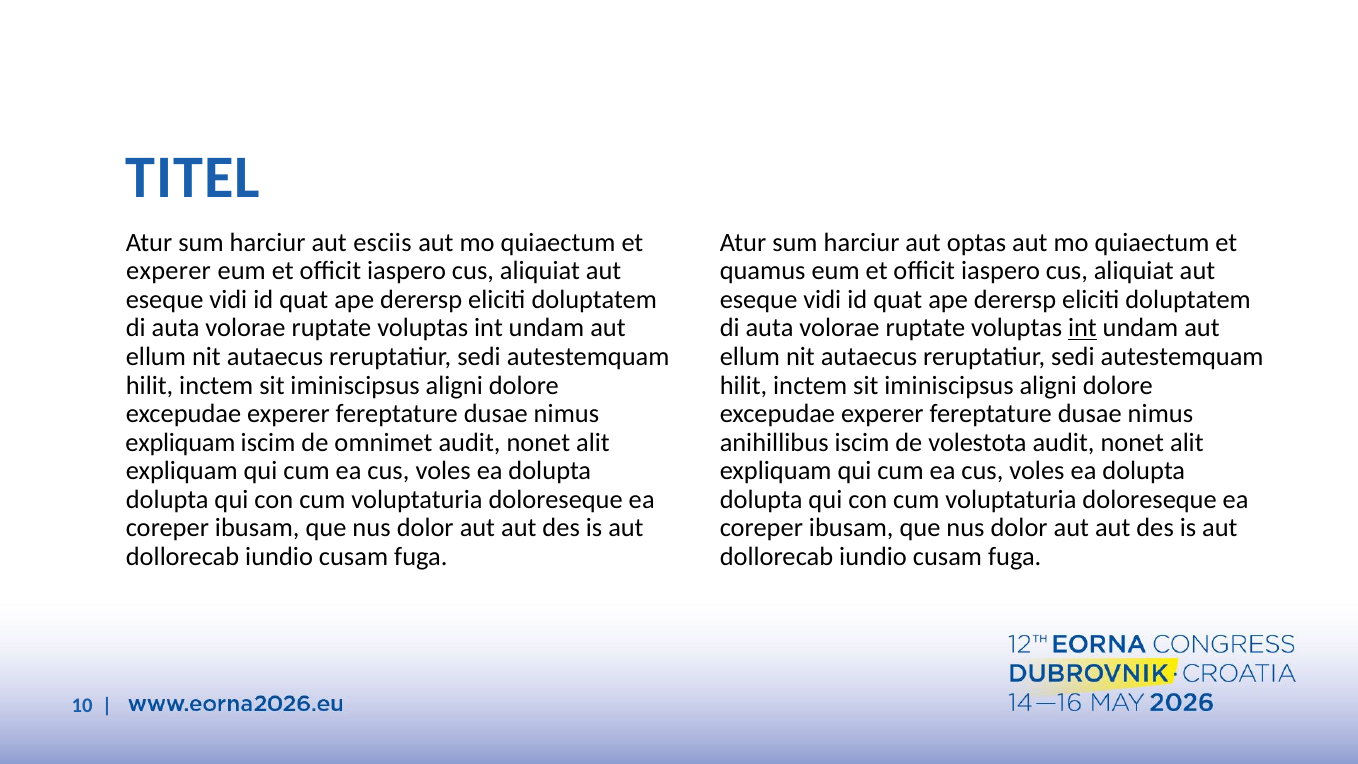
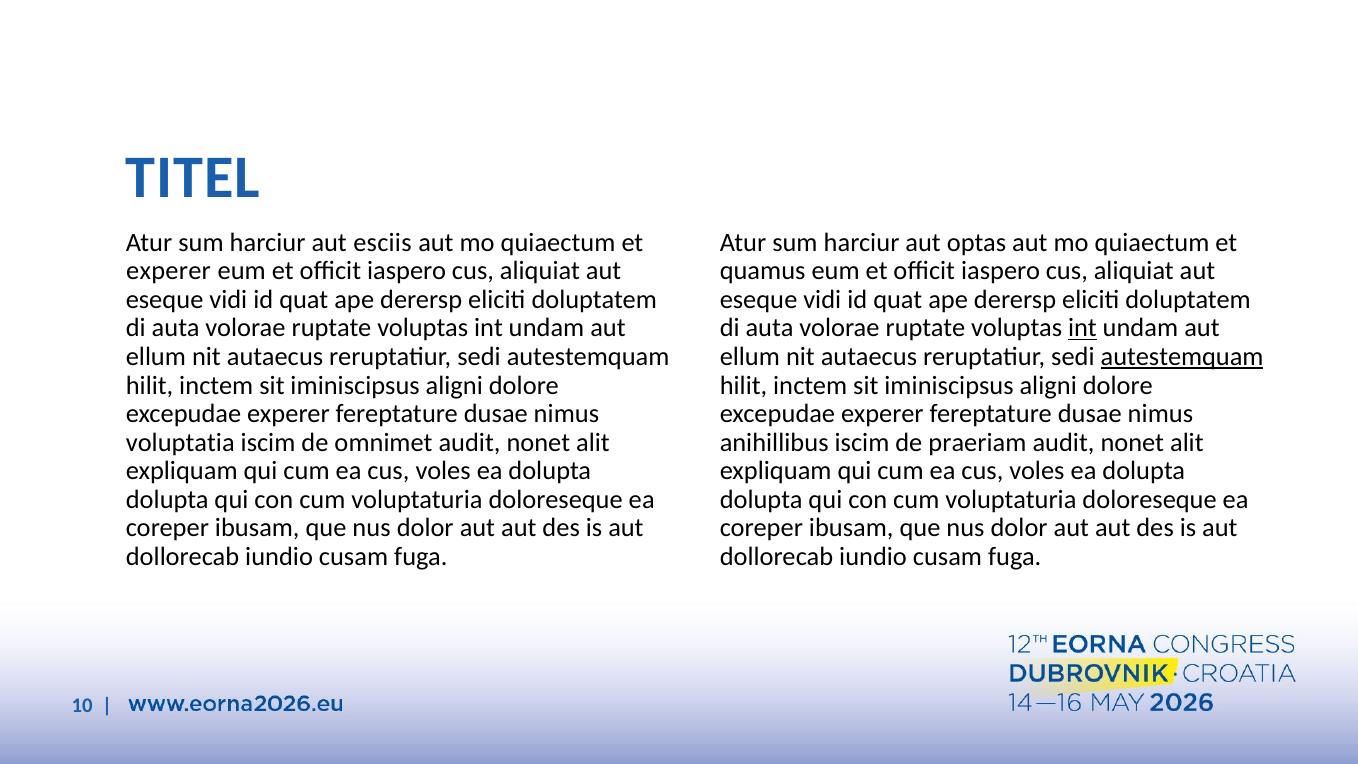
autestemquam underline: none -> present (1182, 357)
expliquam: expliquam -> voluptatia (180, 442)
volestota: volestota -> praeriam (977, 442)
